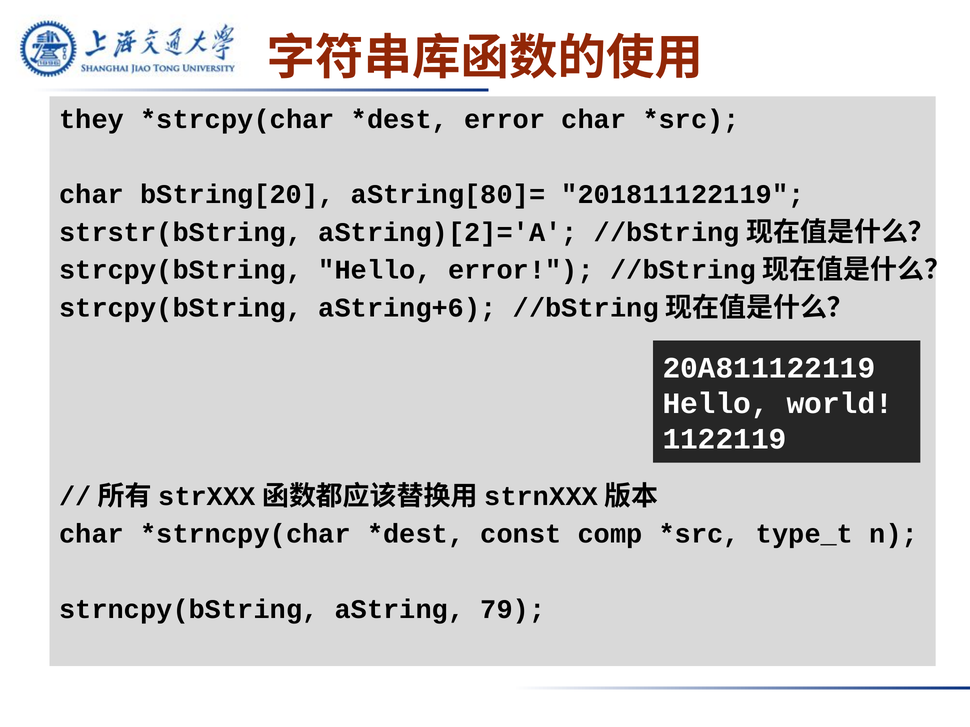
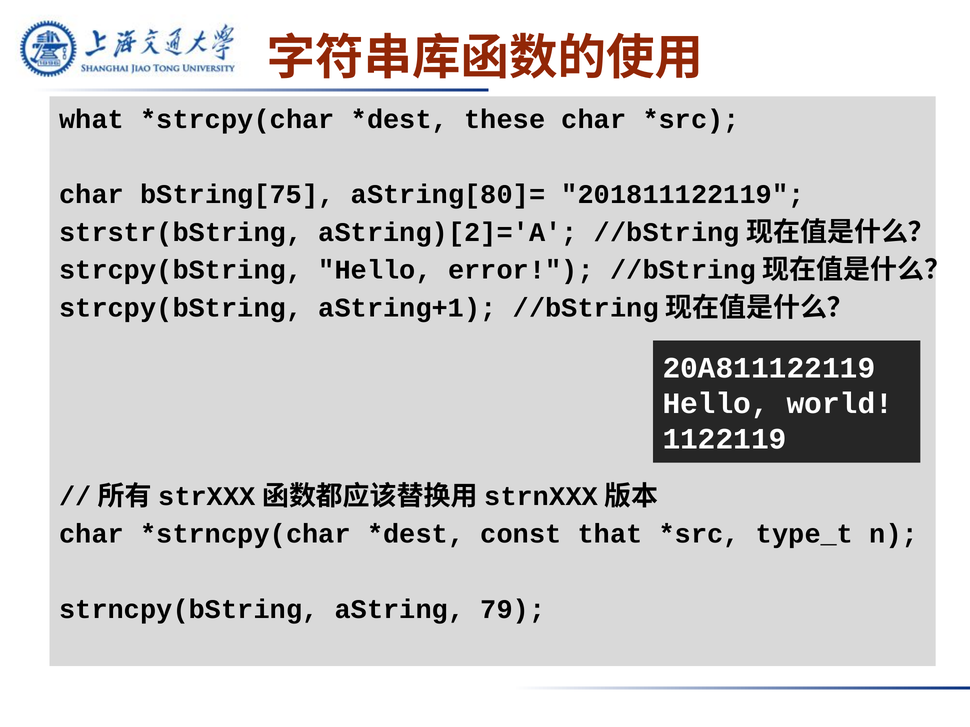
they: they -> what (92, 119)
error: error -> these (505, 119)
bString[20: bString[20 -> bString[75 (237, 195)
aString+6: aString+6 -> aString+1 (407, 308)
comp: comp -> that (610, 534)
